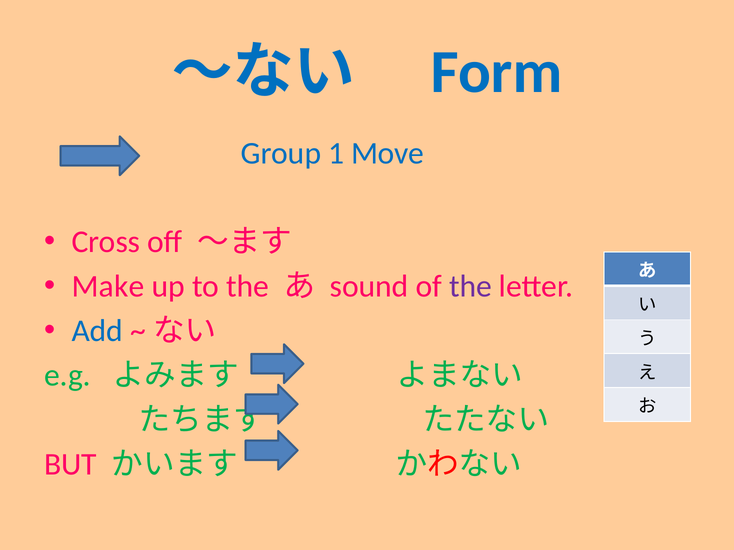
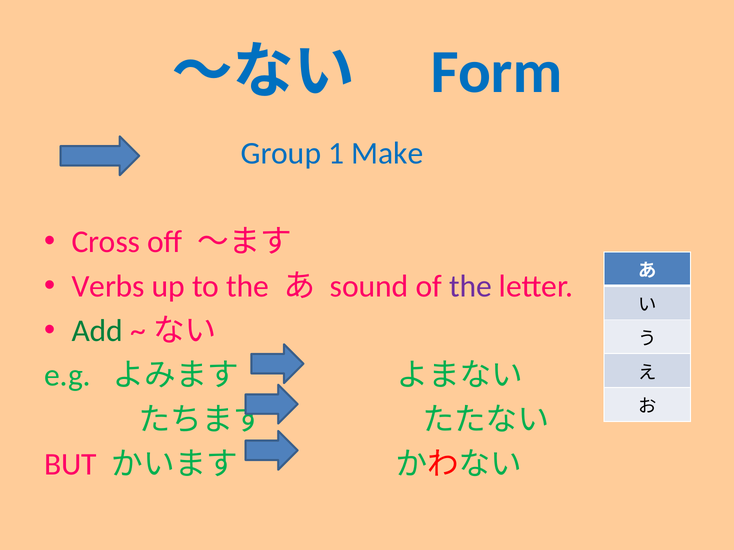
Move: Move -> Make (387, 153)
Make: Make -> Verbs (108, 287)
Add colour: blue -> green (97, 331)
